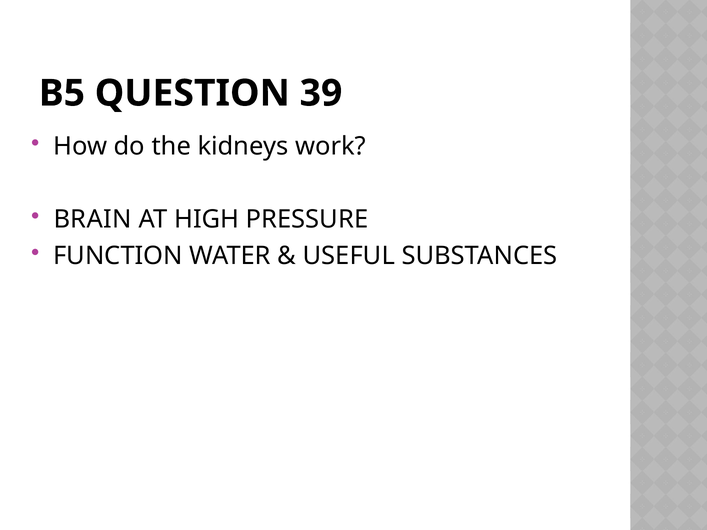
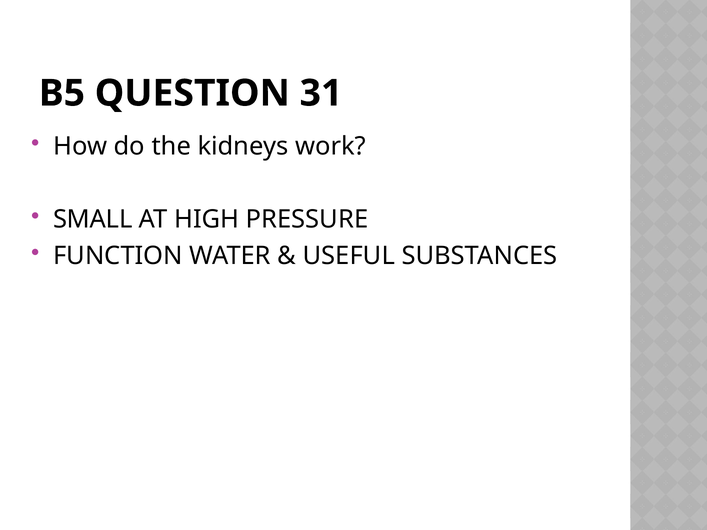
39: 39 -> 31 (321, 93)
BRAIN: BRAIN -> SMALL (93, 220)
